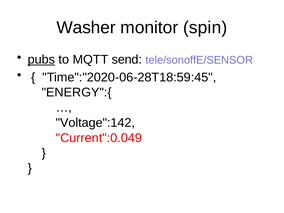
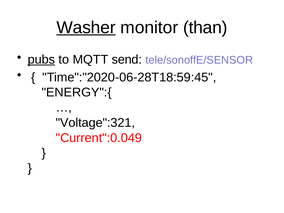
Washer underline: none -> present (86, 27)
spin: spin -> than (205, 27)
Voltage":142: Voltage":142 -> Voltage":321 (95, 123)
